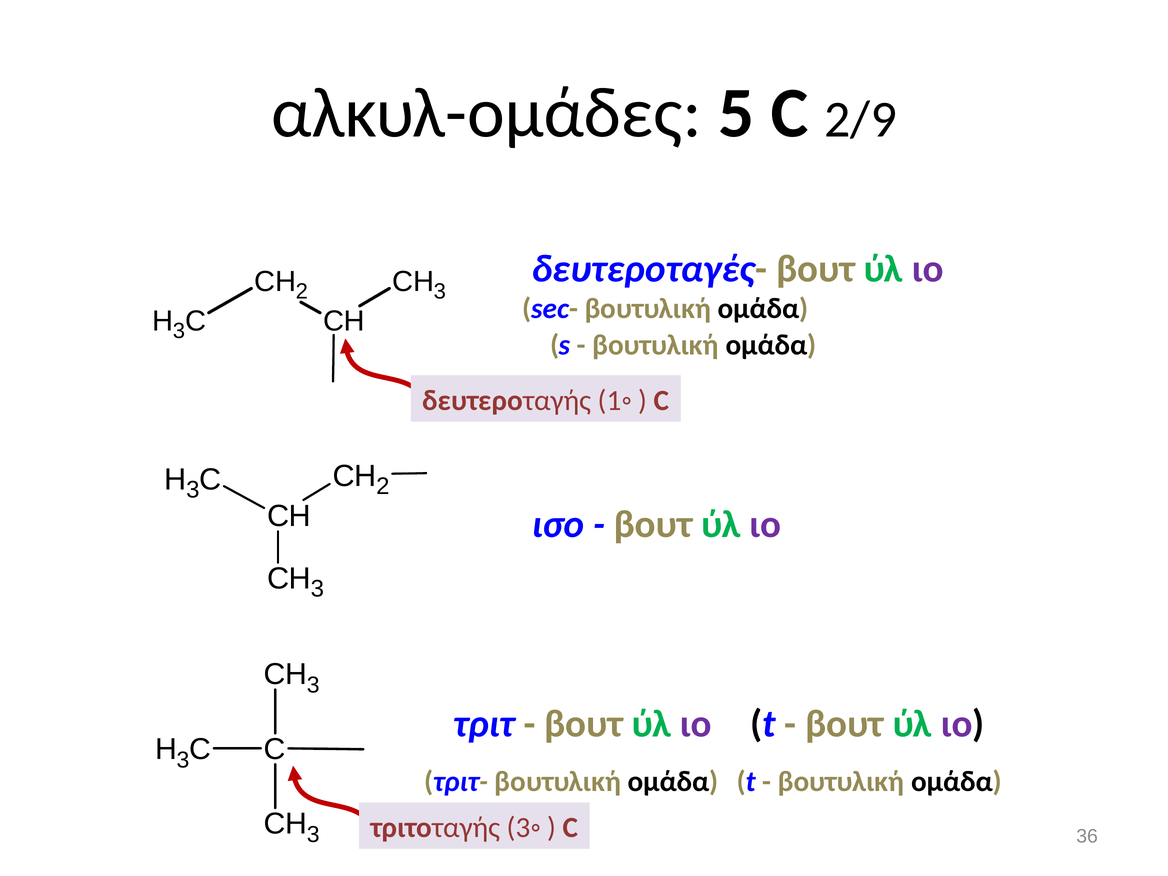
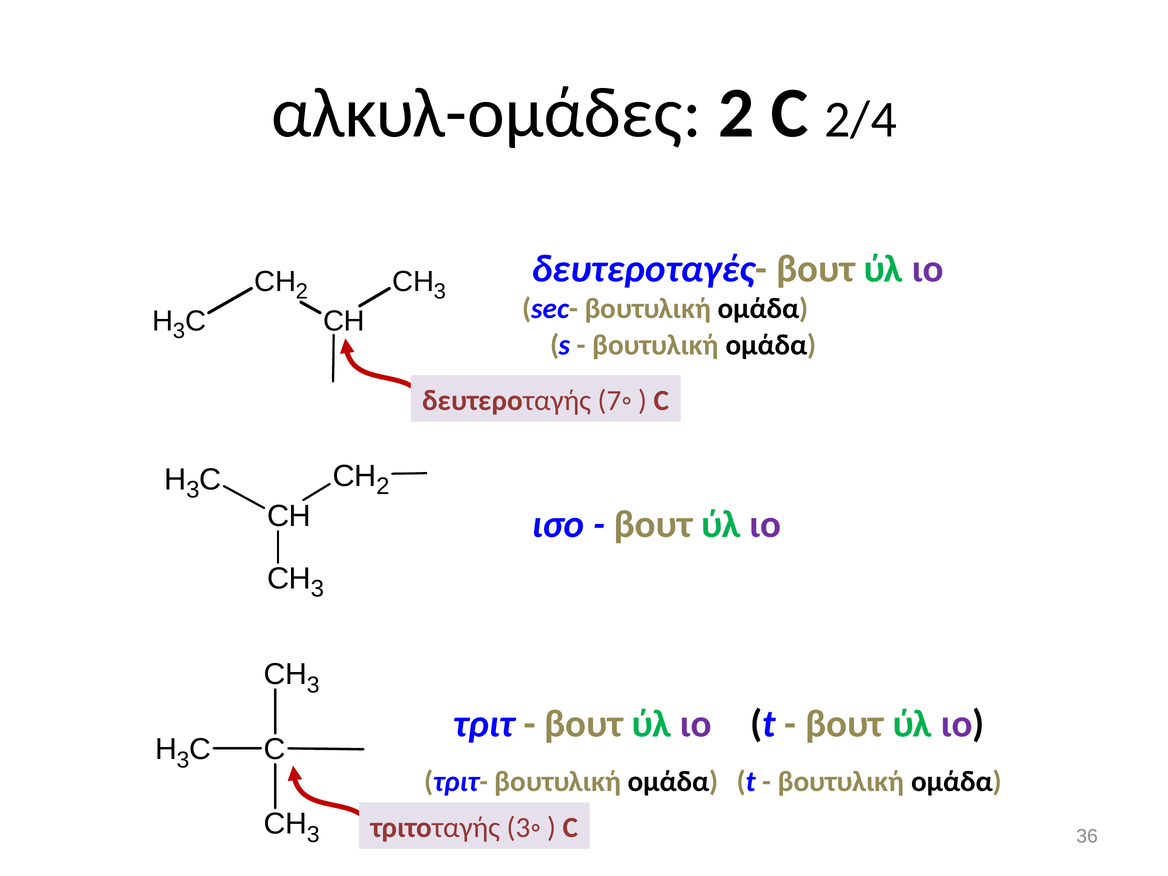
αλκυλ-ομάδες 5: 5 -> 2 (736, 113)
2/9: 2/9 -> 2/4 (861, 119)
1◦: 1◦ -> 7◦ (615, 400)
